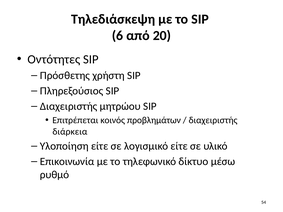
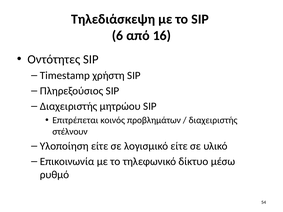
20: 20 -> 16 (162, 36)
Πρόσθετης: Πρόσθετης -> Timestamp (65, 76)
διάρκεια: διάρκεια -> στέλνουν (70, 132)
